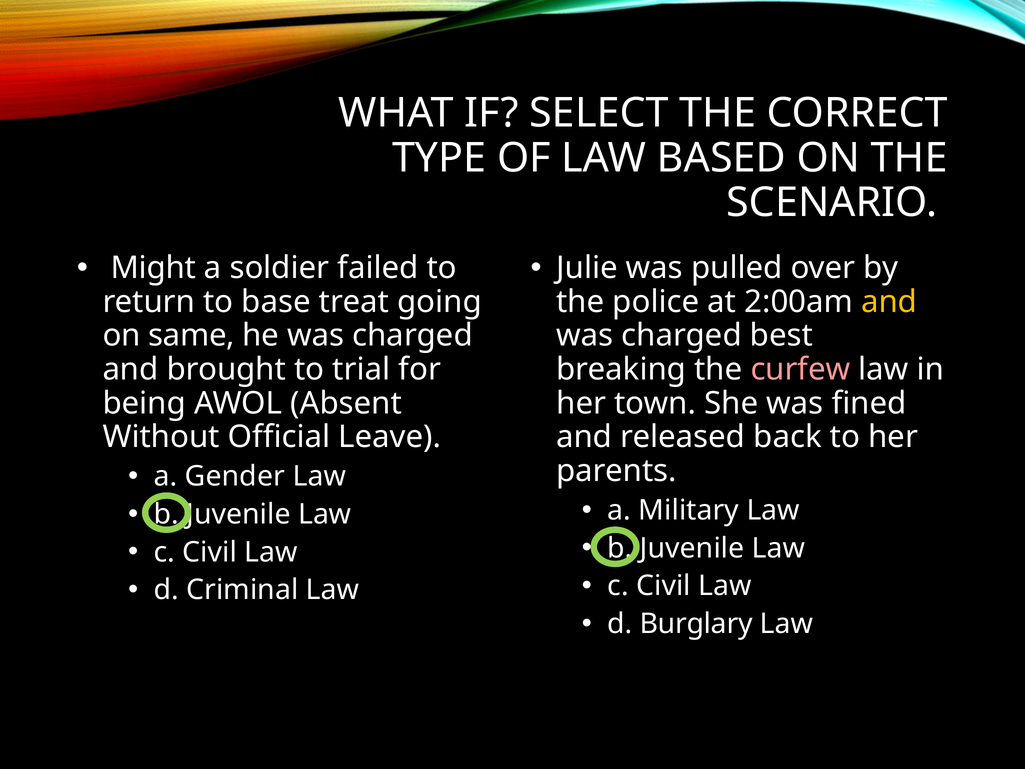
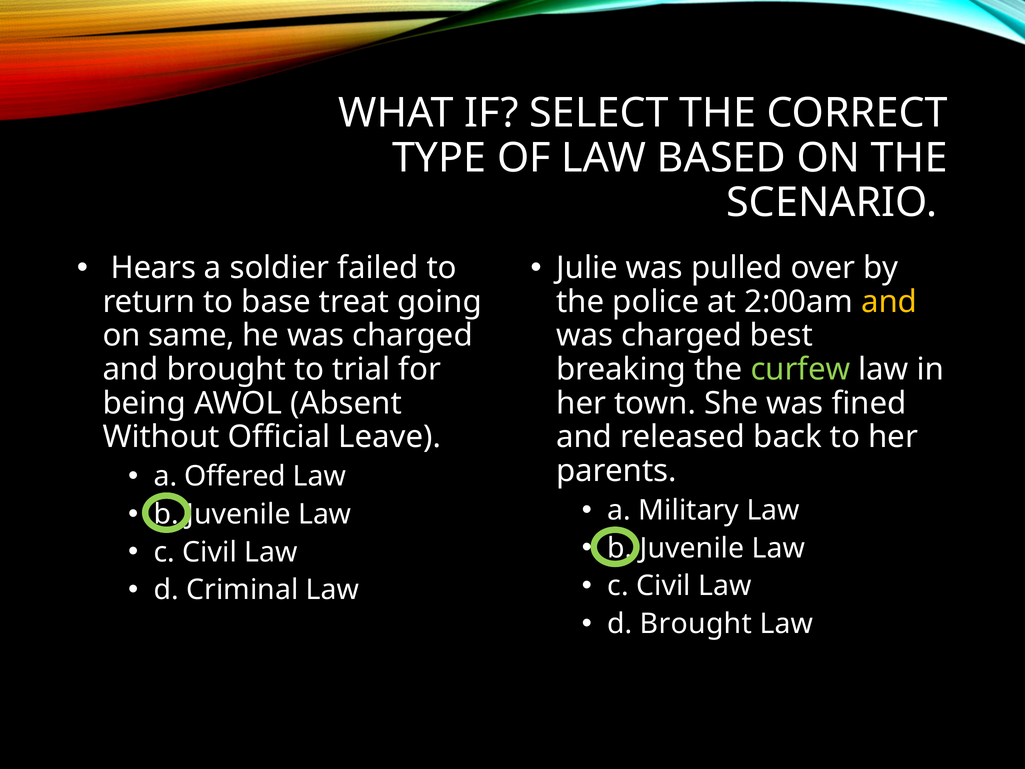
Might: Might -> Hears (153, 268)
curfew colour: pink -> light green (800, 369)
Gender: Gender -> Offered (235, 476)
d Burglary: Burglary -> Brought (696, 624)
